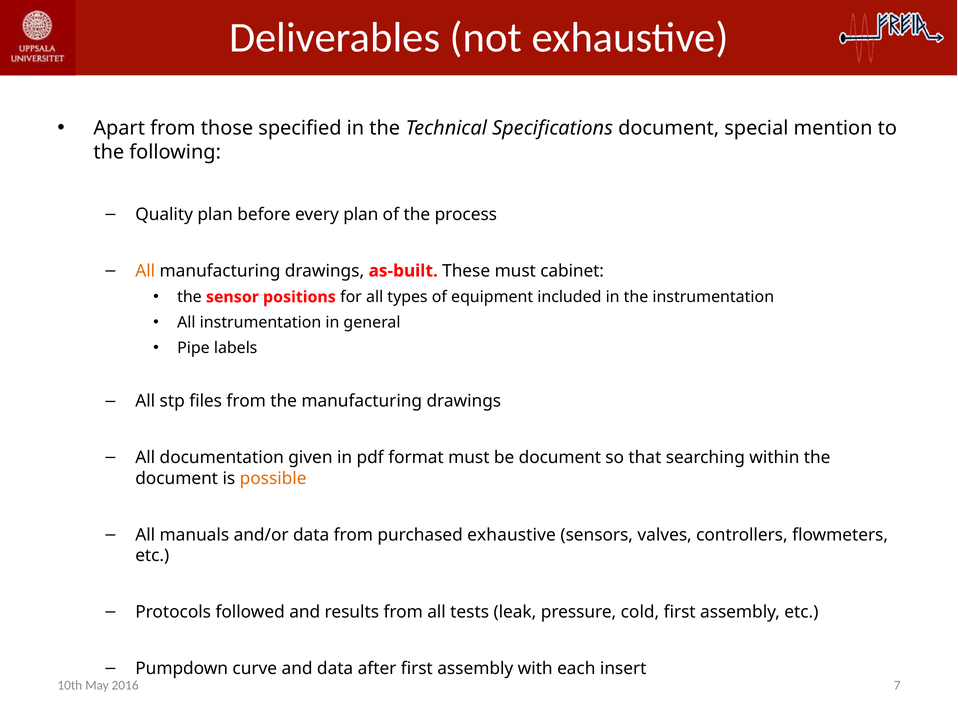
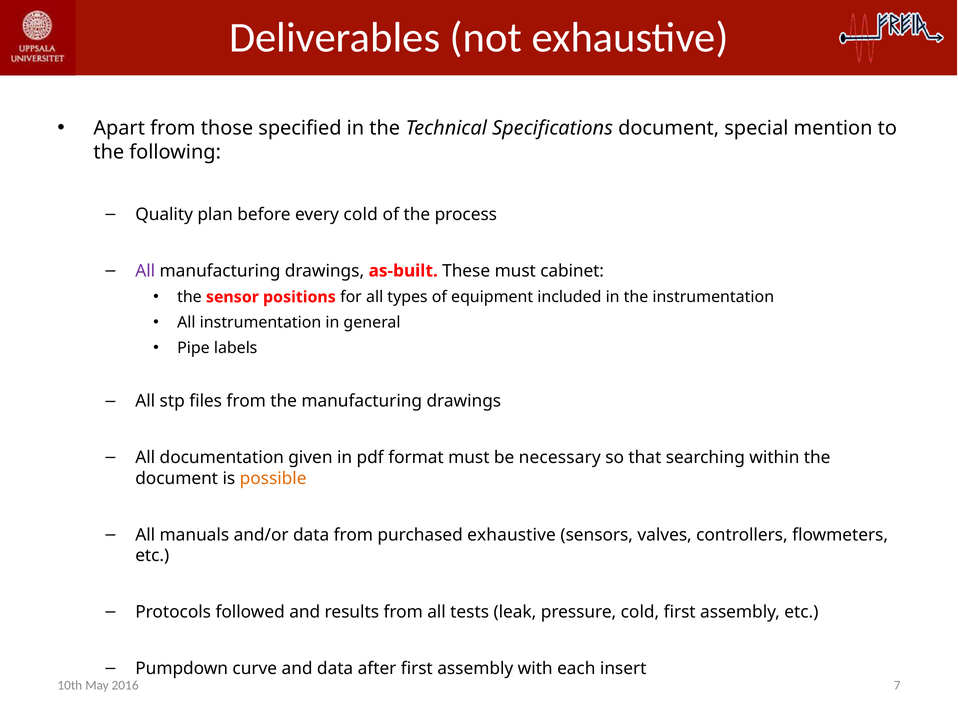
every plan: plan -> cold (361, 215)
All colour: orange -> purple (145, 271)
be document: document -> necessary (560, 458)
